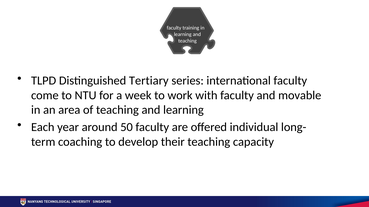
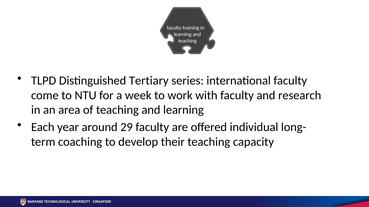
movable: movable -> research (300, 95)
50: 50 -> 29 (127, 127)
